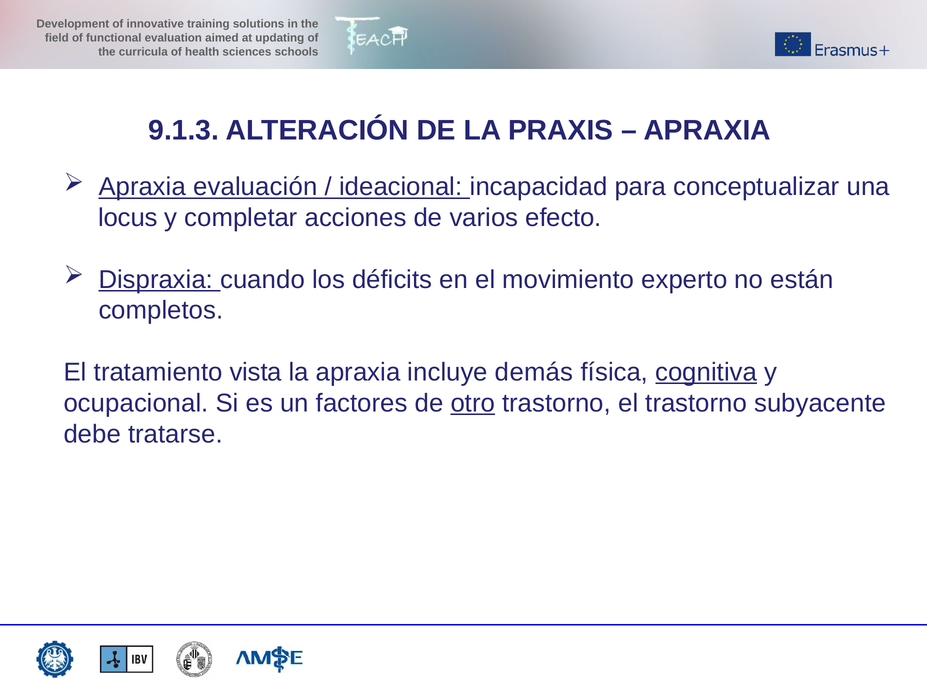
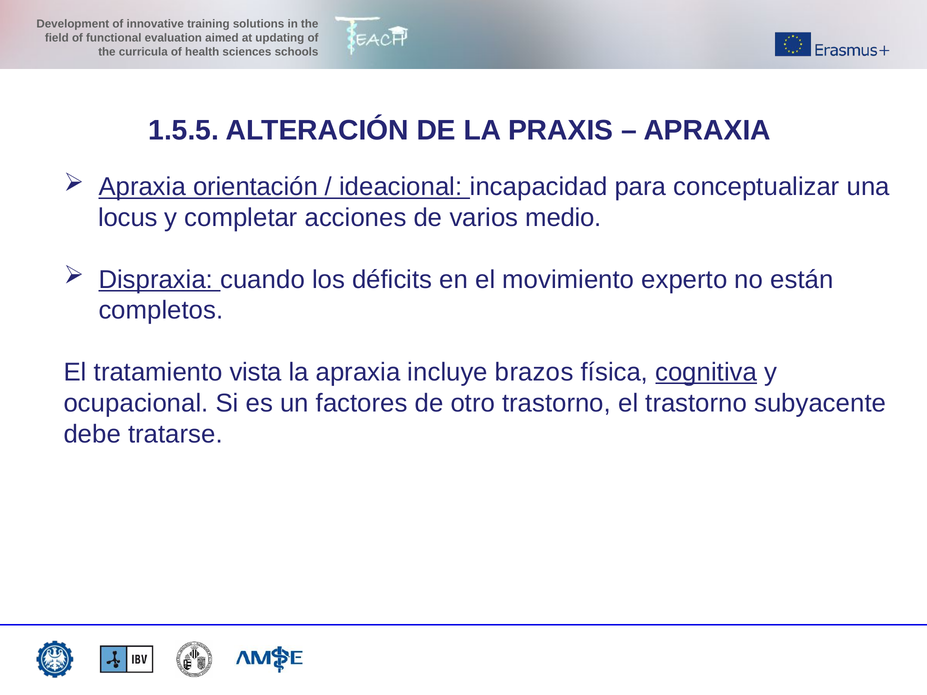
9.1.3: 9.1.3 -> 1.5.5 (184, 130)
evaluación: evaluación -> orientación (255, 187)
efecto: efecto -> medio (563, 218)
demás: demás -> brazos (534, 372)
otro underline: present -> none (473, 403)
